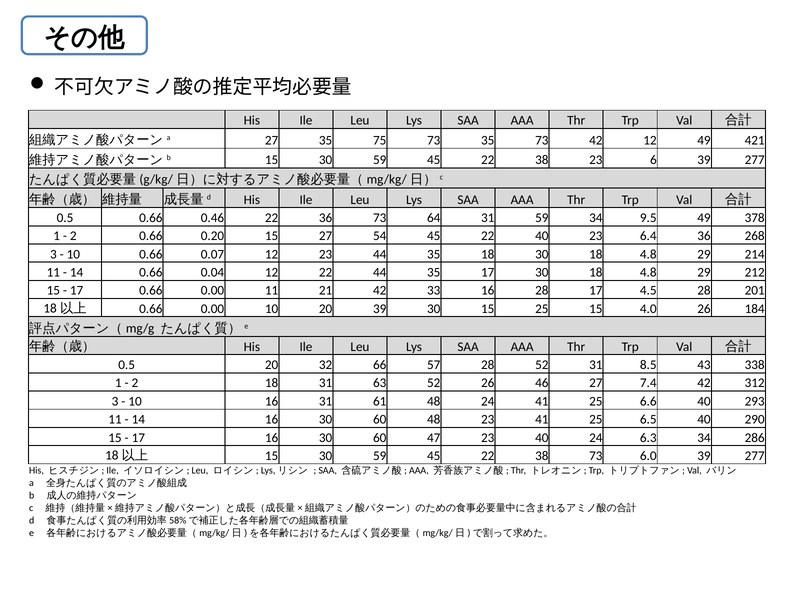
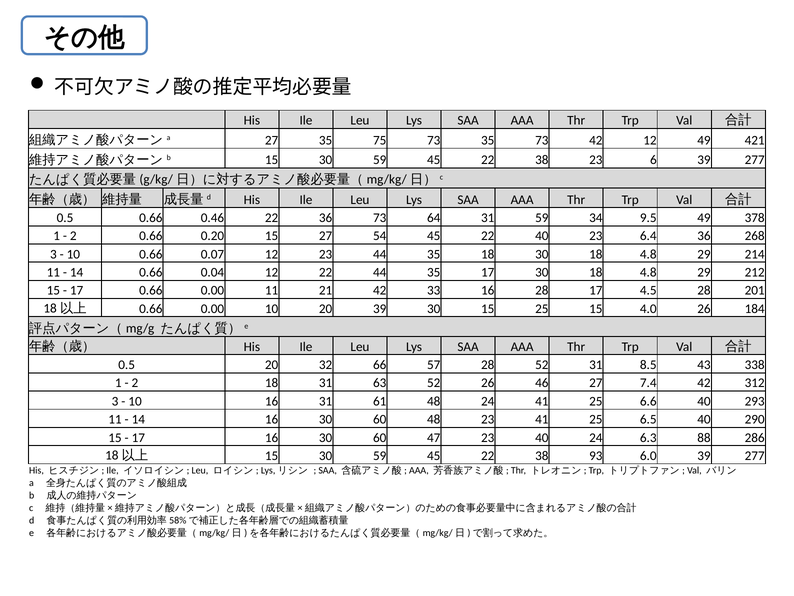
6.3 34: 34 -> 88 (704, 437)
38 73: 73 -> 93 (596, 455)
